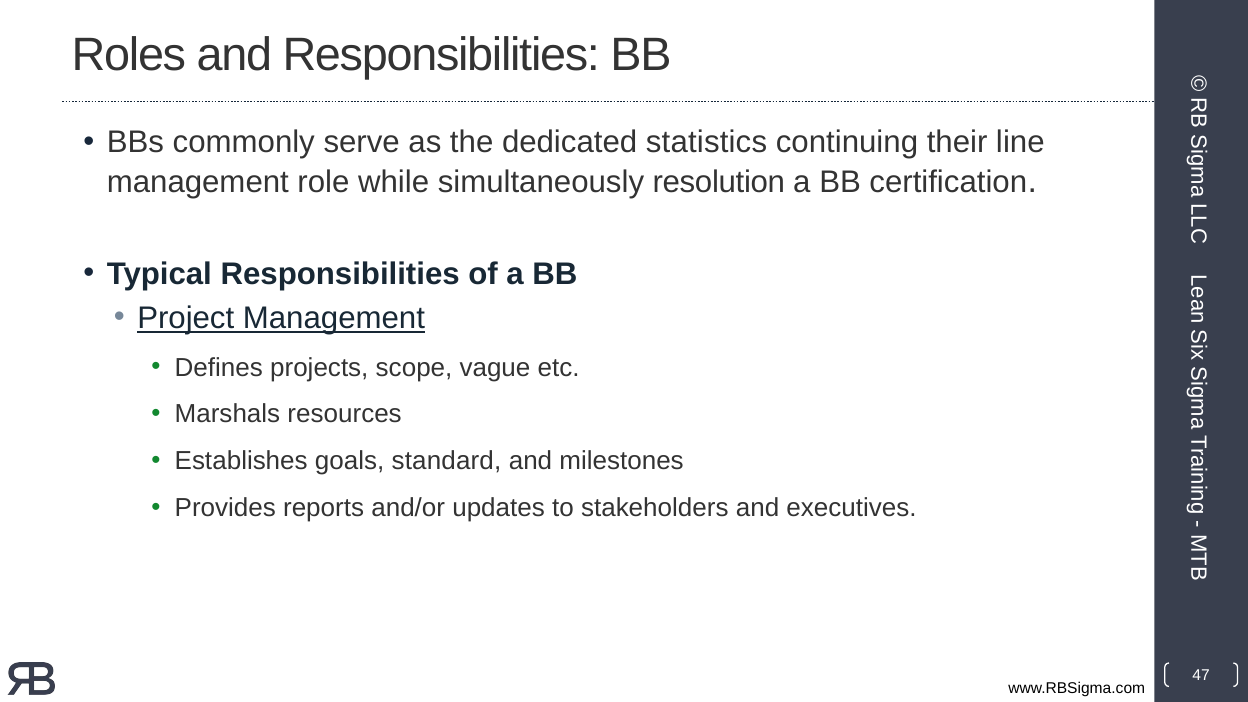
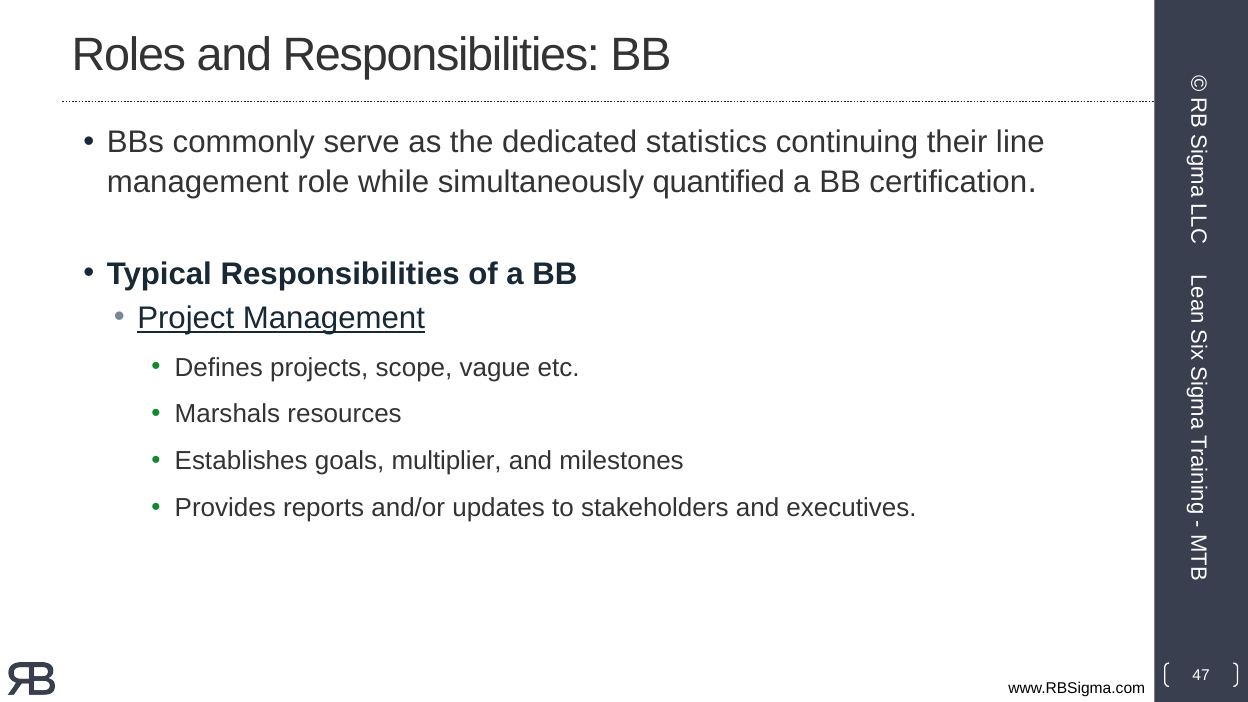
resolution: resolution -> quantified (719, 183)
standard: standard -> multiplier (447, 461)
